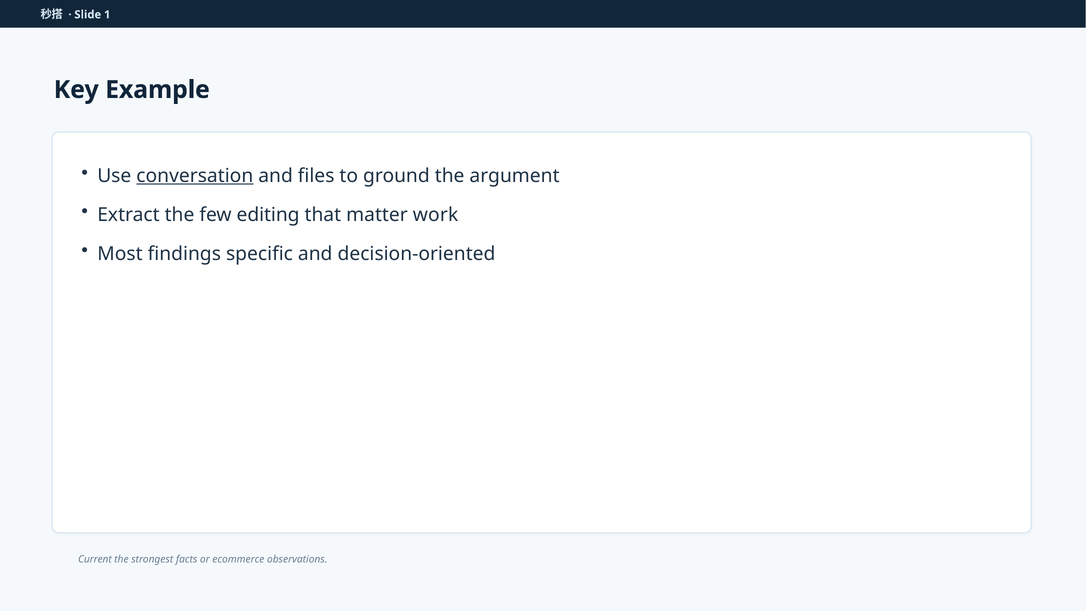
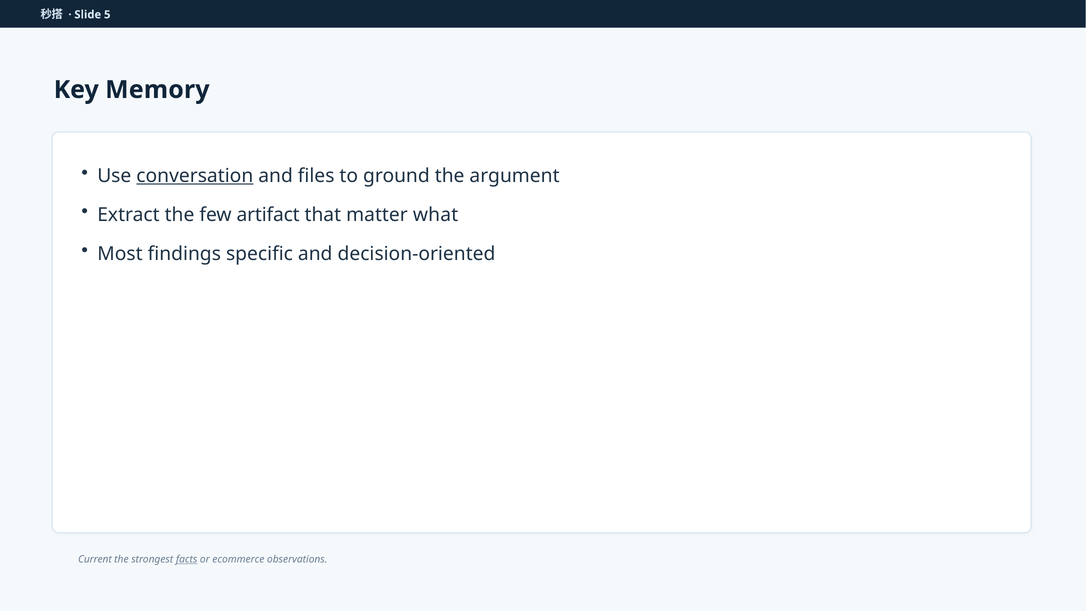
1: 1 -> 5 (107, 15)
Example: Example -> Memory (157, 90)
editing: editing -> artifact (268, 215)
work: work -> what (436, 215)
facts underline: none -> present (187, 559)
